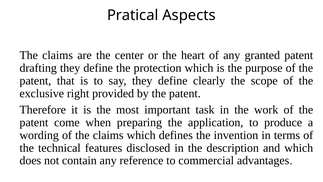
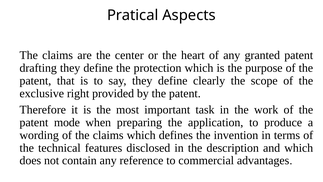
come: come -> mode (67, 122)
